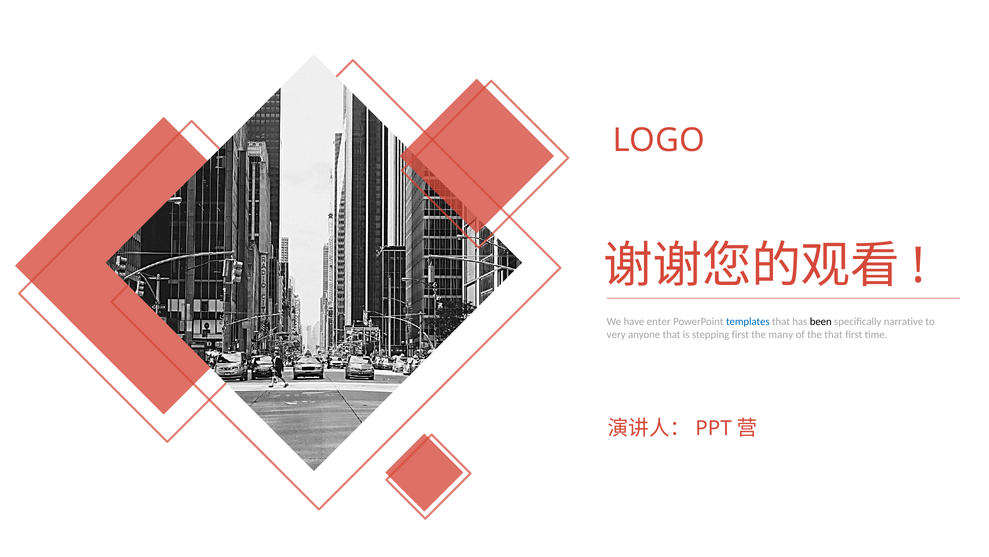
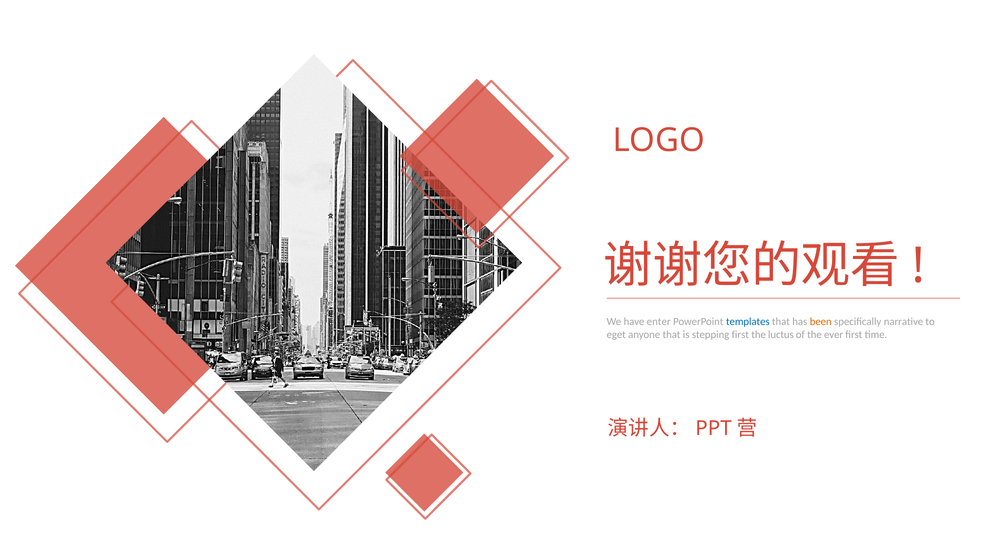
been colour: black -> orange (821, 321)
very: very -> eget (616, 334)
many: many -> luctus (781, 334)
the that: that -> ever (834, 334)
